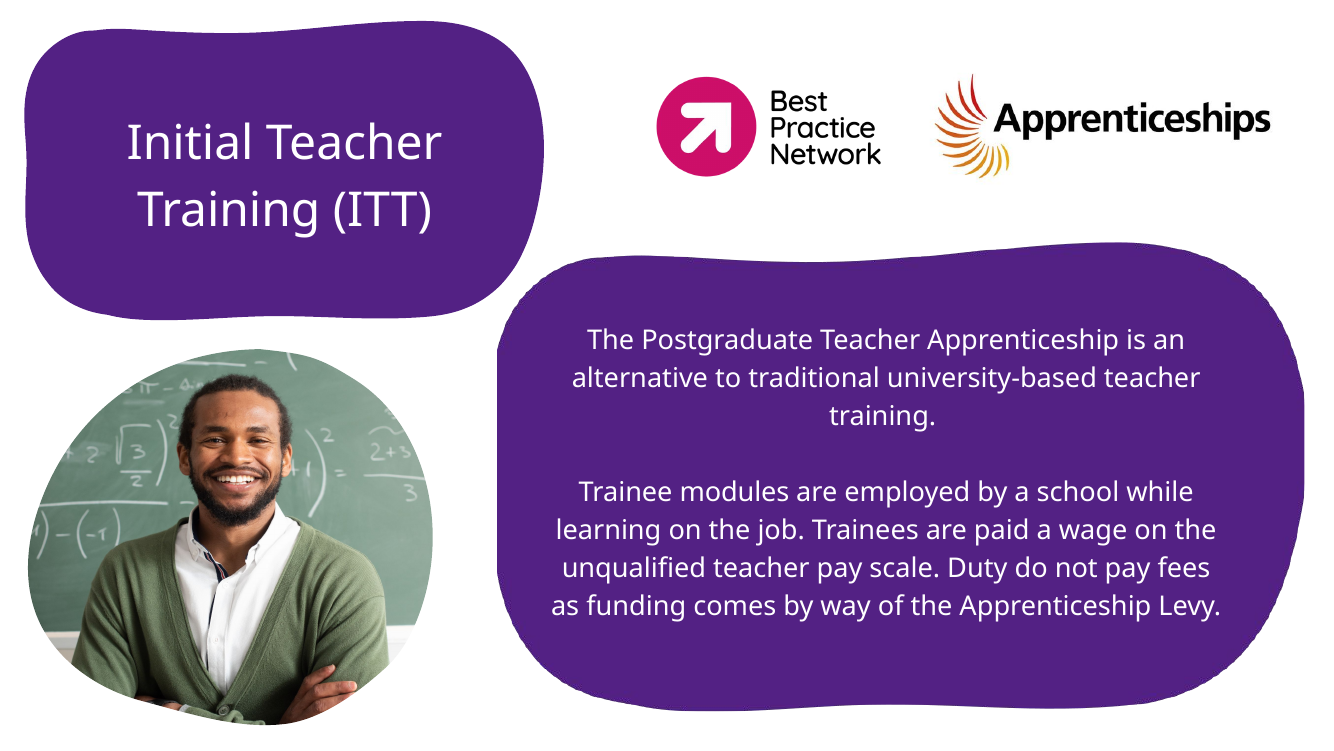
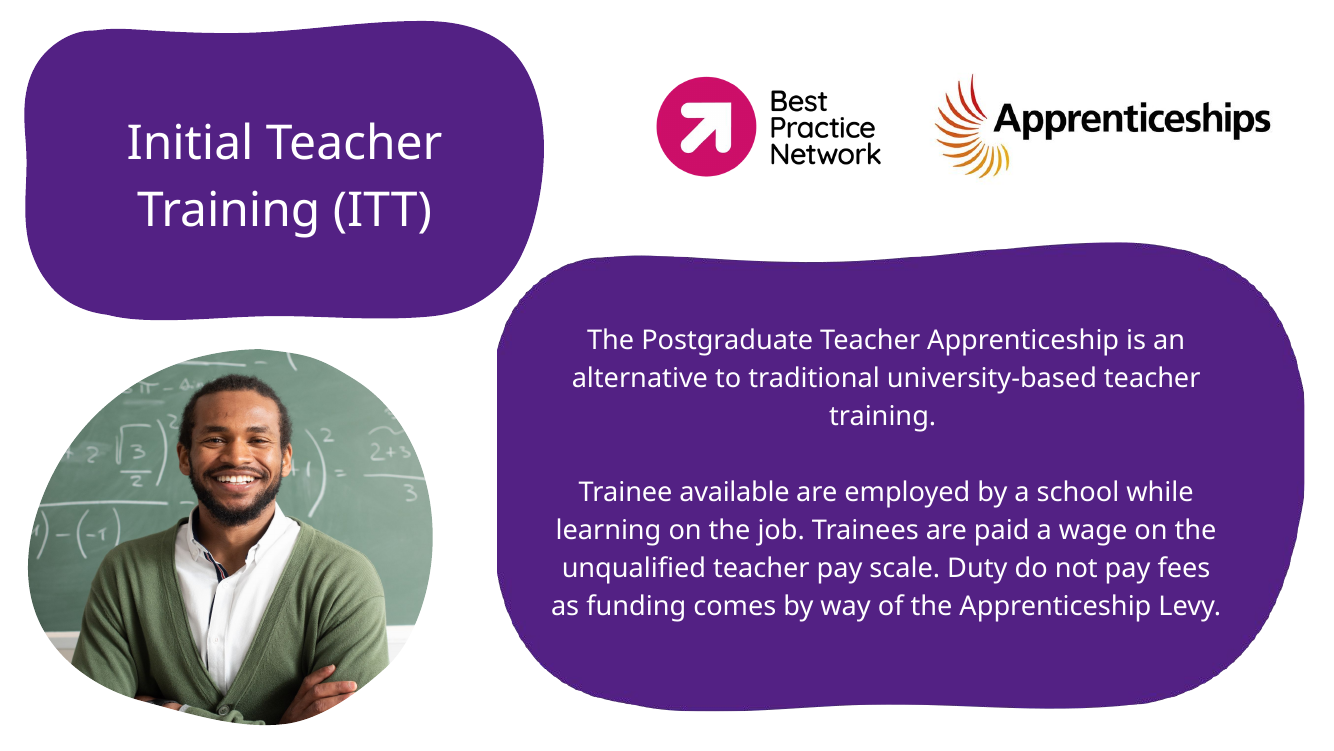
modules: modules -> available (734, 492)
